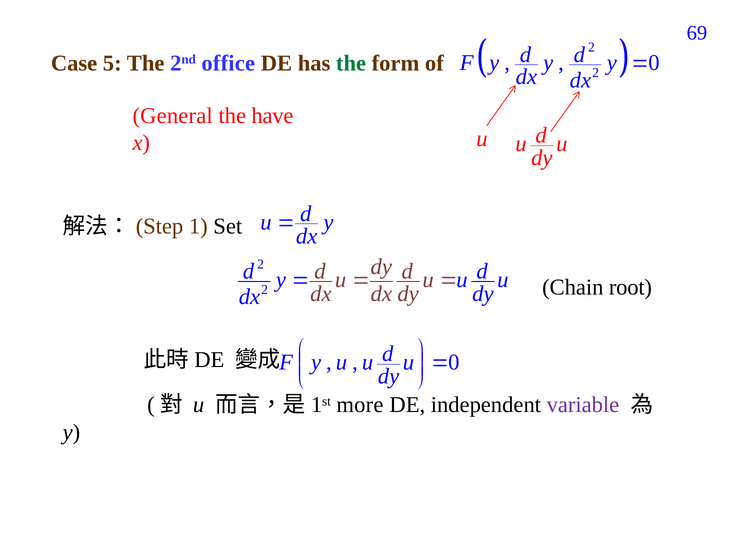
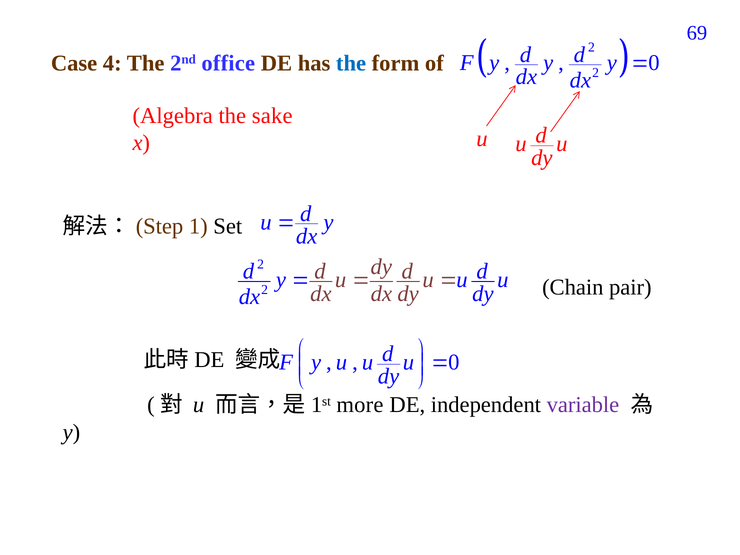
5: 5 -> 4 (112, 63)
the colour: green -> blue (351, 63)
General: General -> Algebra (173, 116)
have: have -> sake (272, 116)
root: root -> pair (630, 287)
